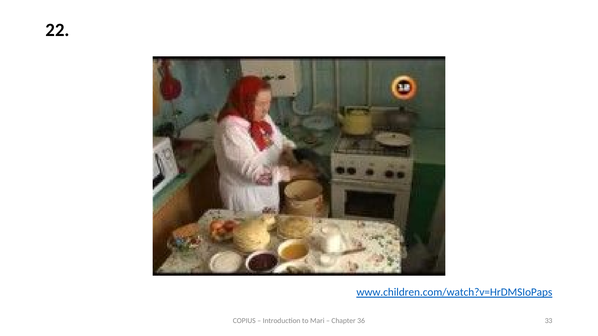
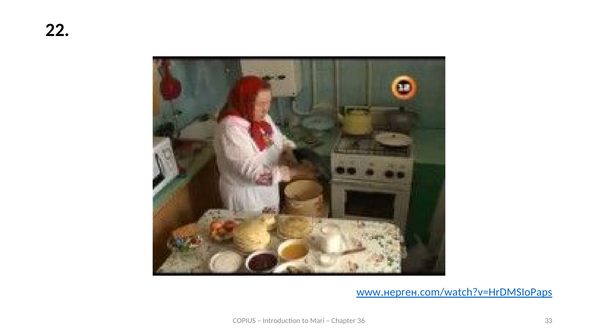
www.children.com/watch?v=HrDMSIoPaps: www.children.com/watch?v=HrDMSIoPaps -> www.нерген.com/watch?v=HrDMSIoPaps (454, 293)
